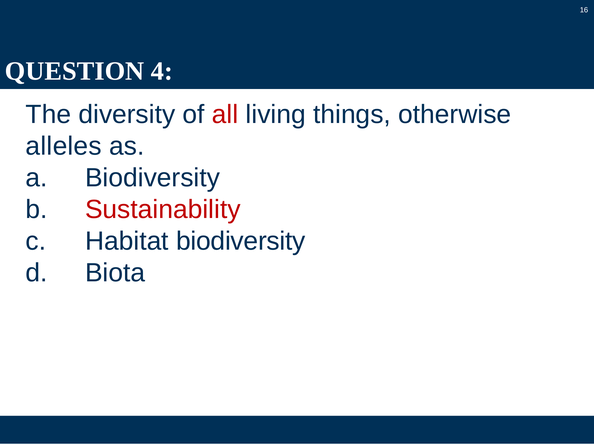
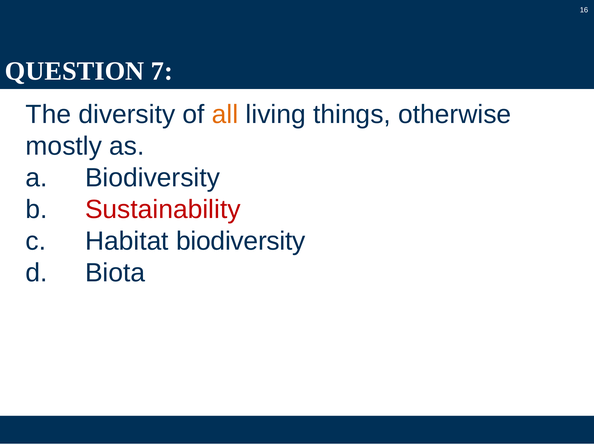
4: 4 -> 7 (162, 71)
all colour: red -> orange (225, 115)
alleles: alleles -> mostly (64, 146)
